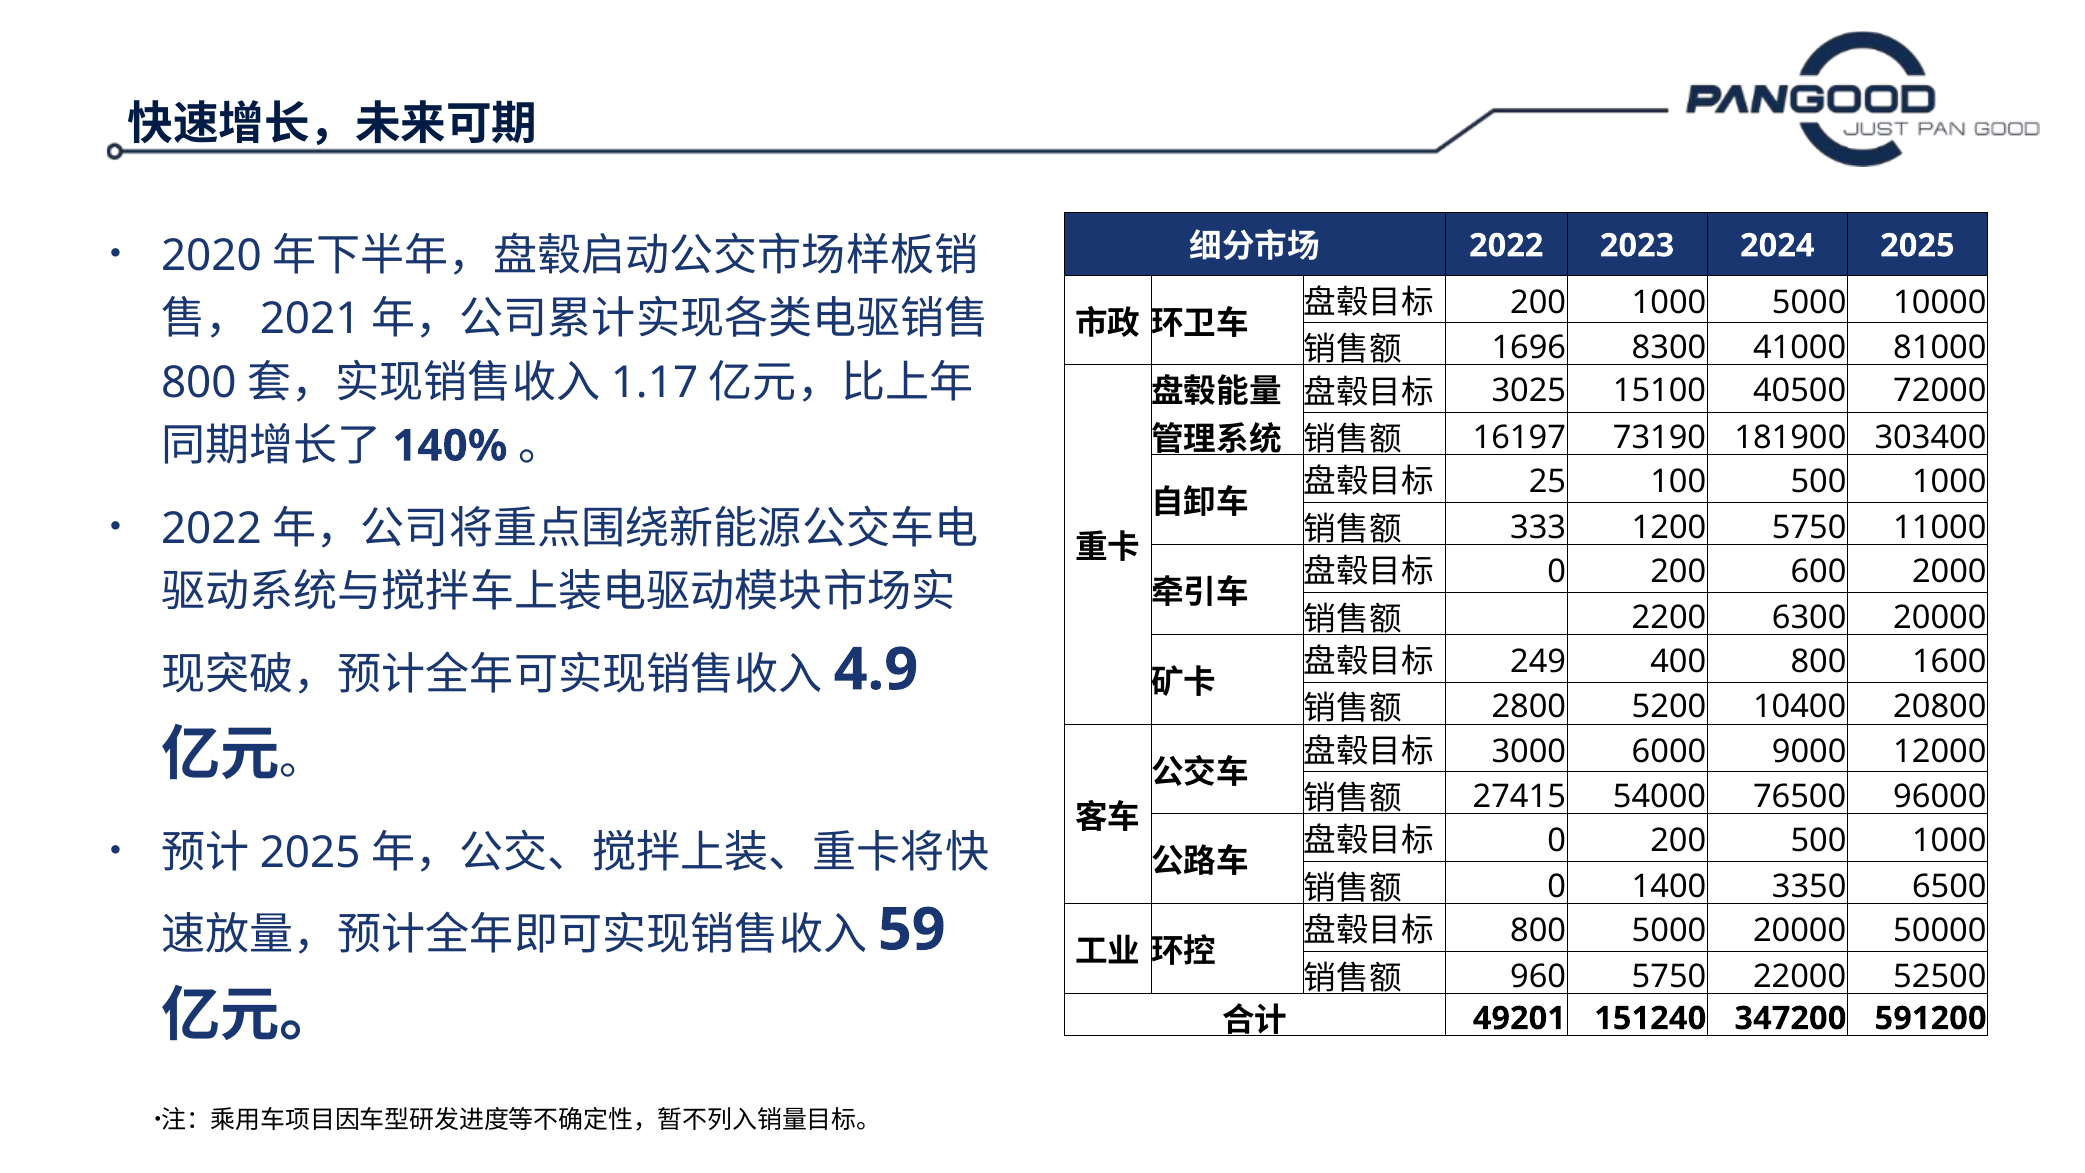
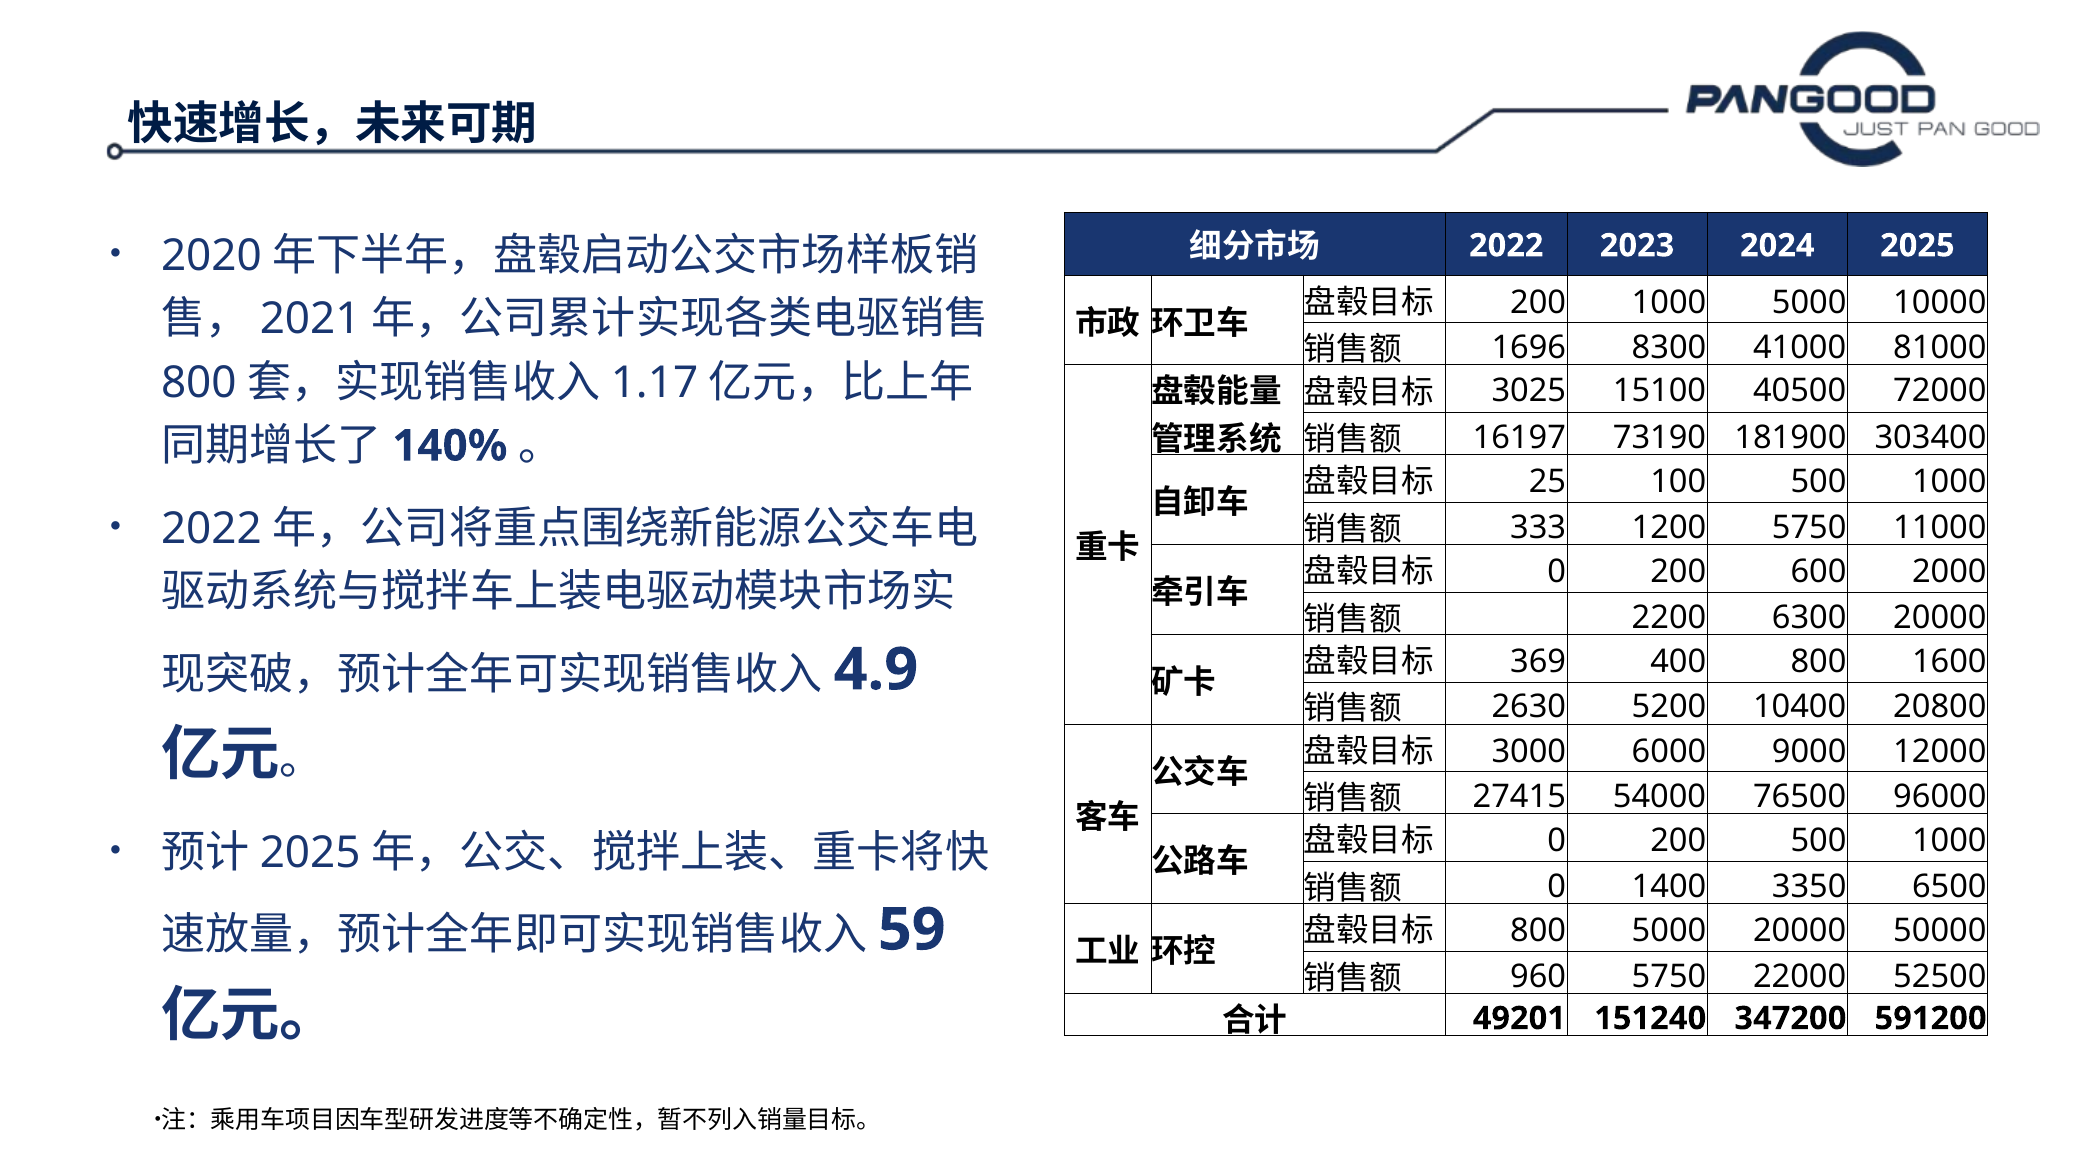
249: 249 -> 369 (1538, 661)
2800: 2800 -> 2630 (1529, 707)
